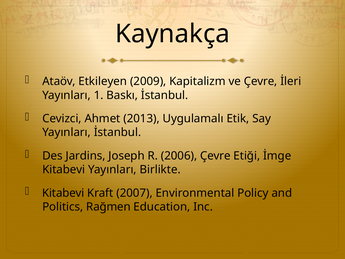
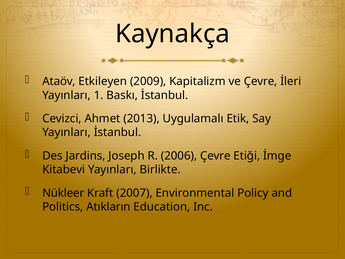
Kitabevi: Kitabevi -> Nükleer (63, 193)
Rağmen: Rağmen -> Atıkların (108, 207)
